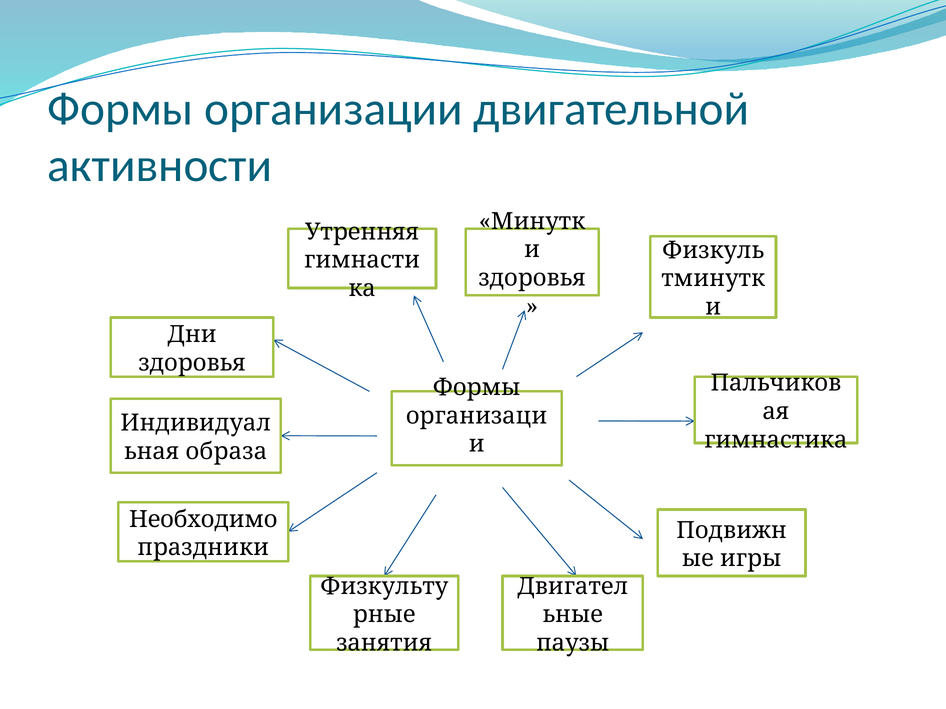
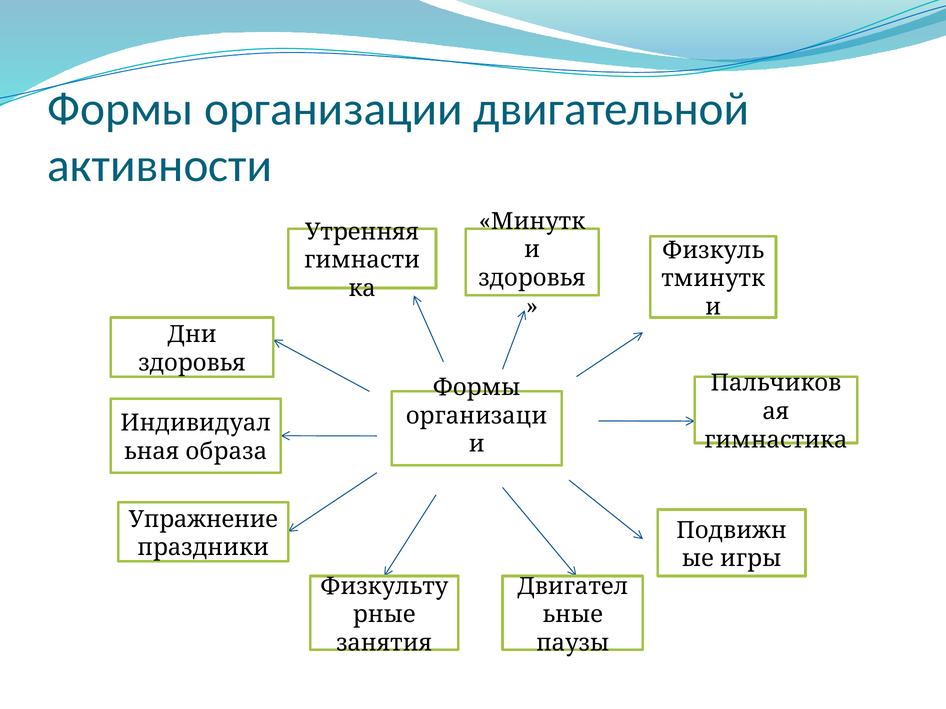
Необходимо: Необходимо -> Упражнение (203, 520)
